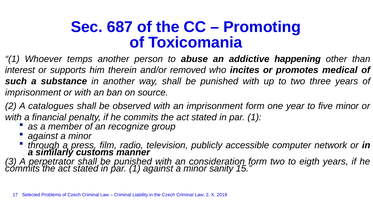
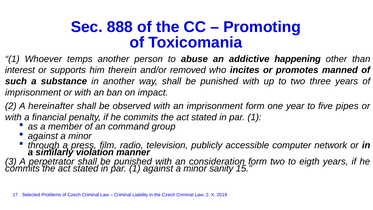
687: 687 -> 888 (120, 27)
medical: medical -> manned (340, 70)
source: source -> impact (153, 92)
catalogues: catalogues -> hereinafter (51, 106)
five minor: minor -> pipes (347, 106)
recognize: recognize -> command (129, 127)
customs: customs -> violation (95, 152)
